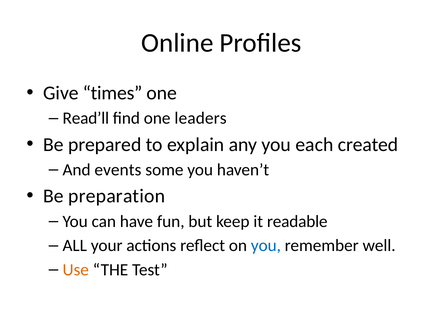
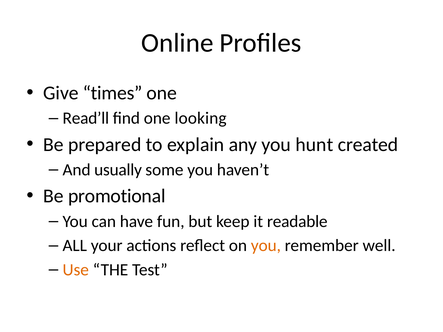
leaders: leaders -> looking (201, 118)
each: each -> hunt (314, 145)
events: events -> usually (118, 170)
preparation: preparation -> promotional (117, 196)
you colour: blue -> orange (266, 246)
